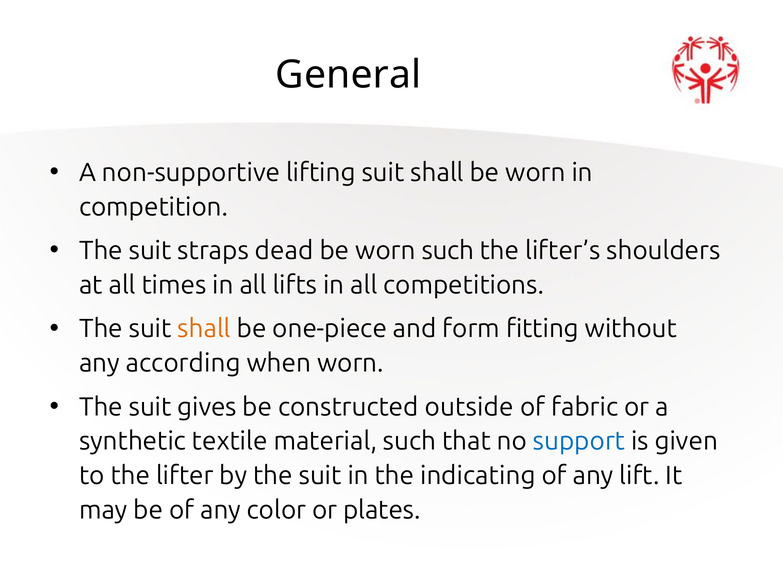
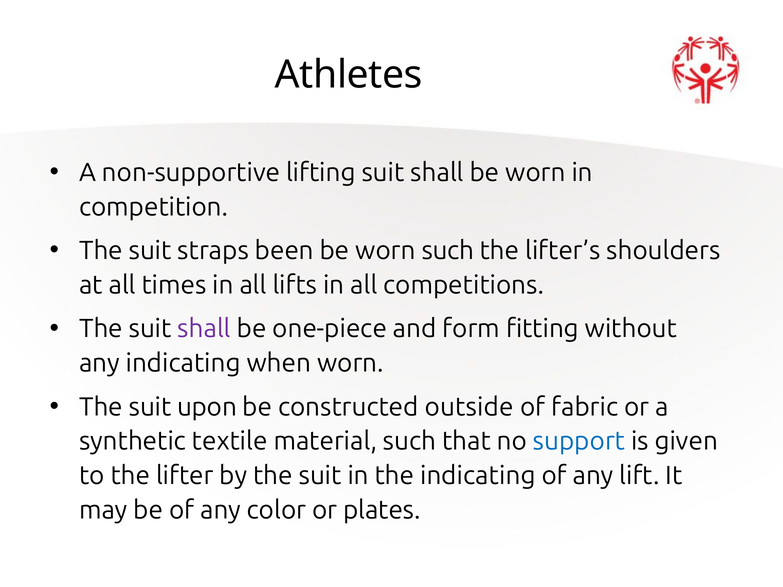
General: General -> Athletes (349, 75)
dead: dead -> been (284, 251)
shall colour: orange -> purple (204, 329)
any according: according -> indicating (183, 363)
gives: gives -> upon (207, 407)
